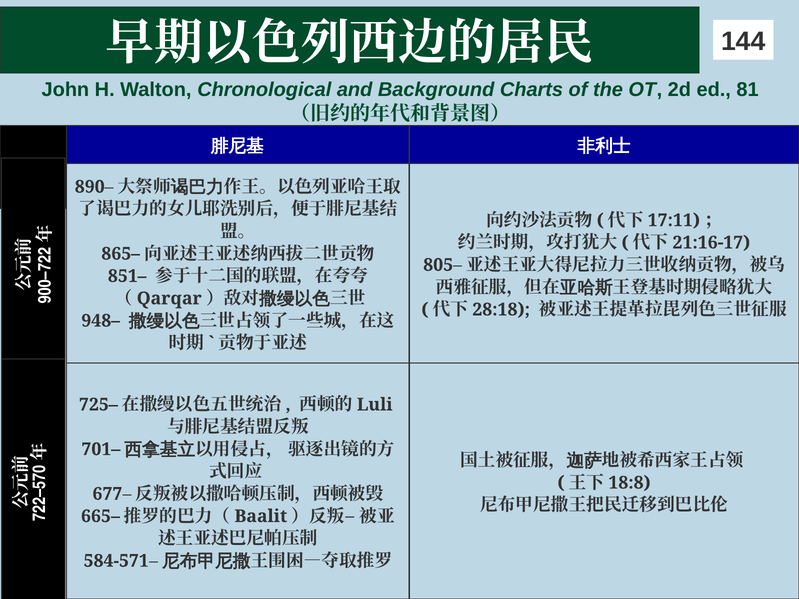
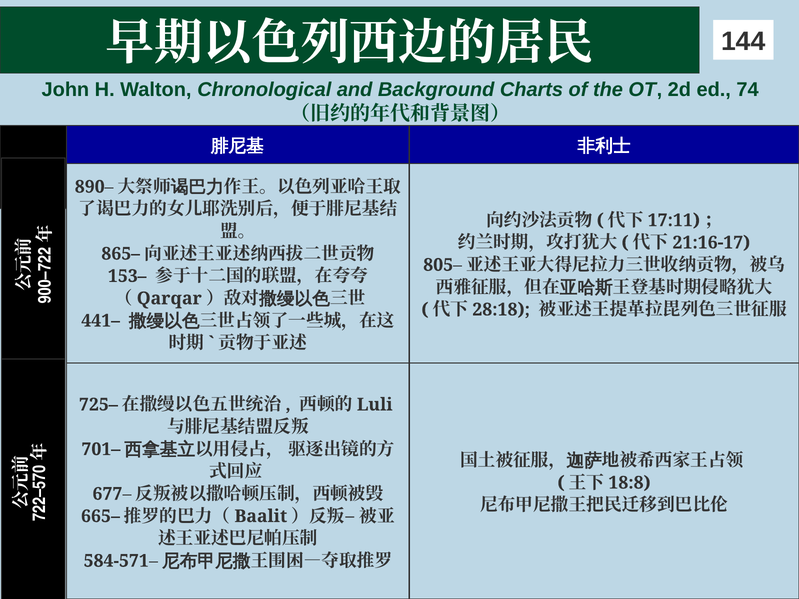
81: 81 -> 74 (748, 90)
851–: 851– -> 153– (127, 276)
948–: 948– -> 441– (101, 321)
